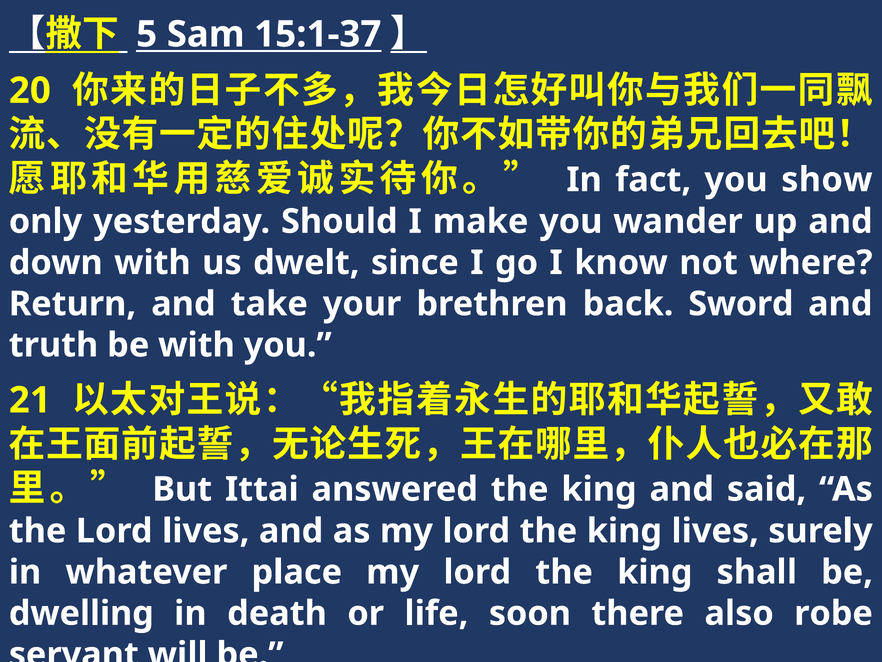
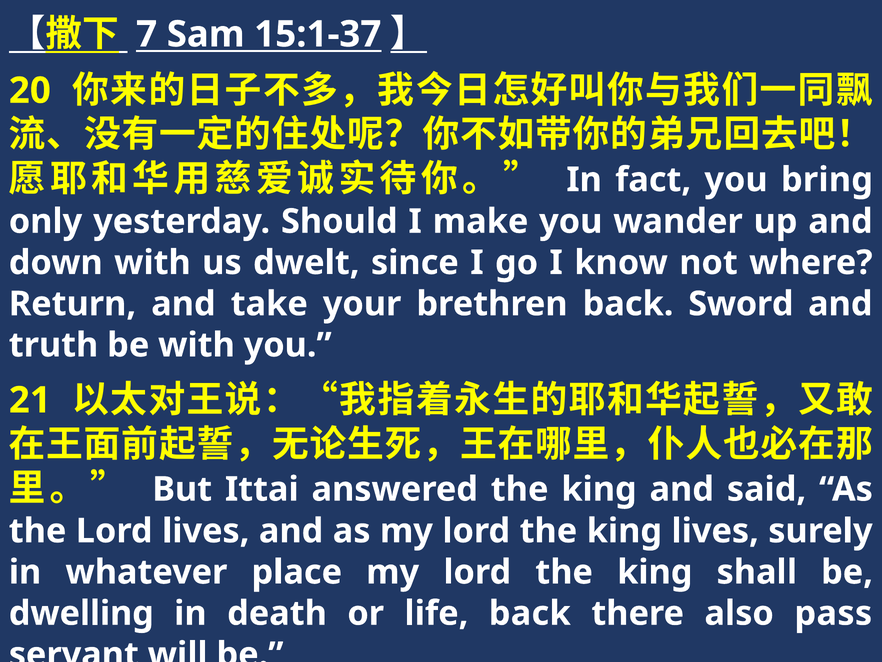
5: 5 -> 7 (147, 34)
show: show -> bring (827, 180)
life soon: soon -> back (530, 613)
robe: robe -> pass (833, 613)
